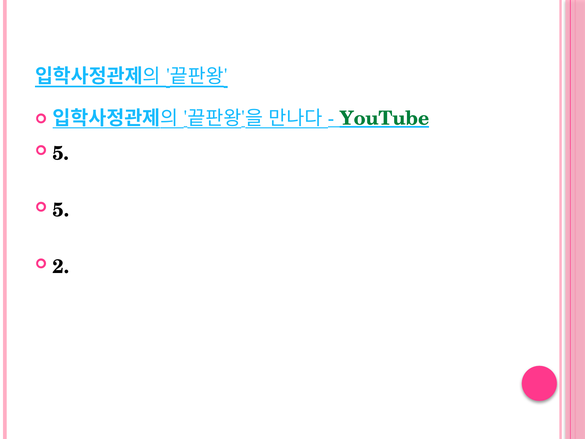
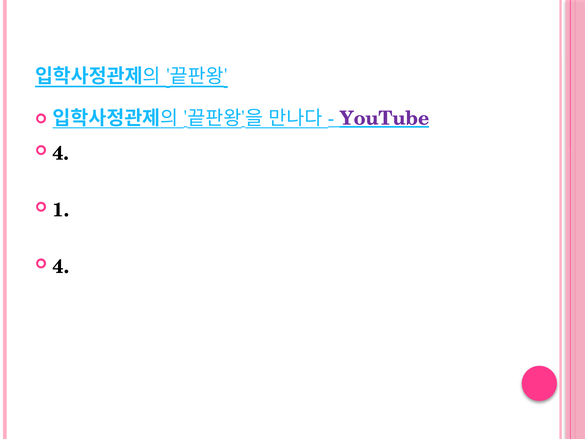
YouTube colour: green -> purple (385, 118)
5: 5 -> 4 (61, 153)
5: 5 -> 1 (61, 210)
2: 2 -> 4 (61, 266)
